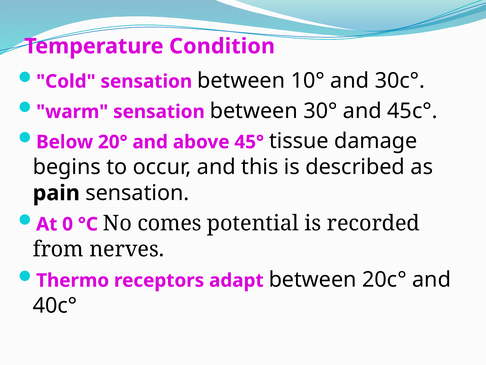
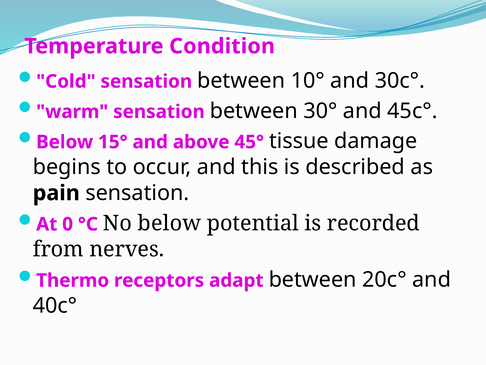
20°: 20° -> 15° (113, 142)
No comes: comes -> below (169, 223)
